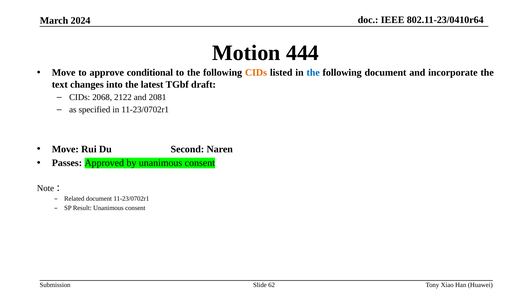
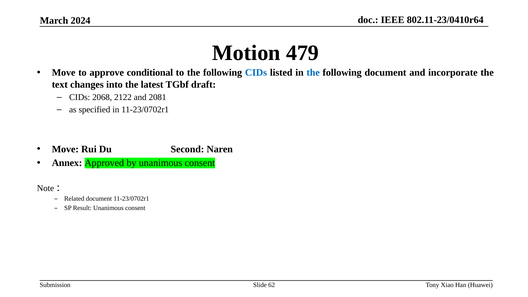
444: 444 -> 479 (303, 53)
CIDs colour: orange -> blue (256, 73)
Passes: Passes -> Annex (67, 163)
